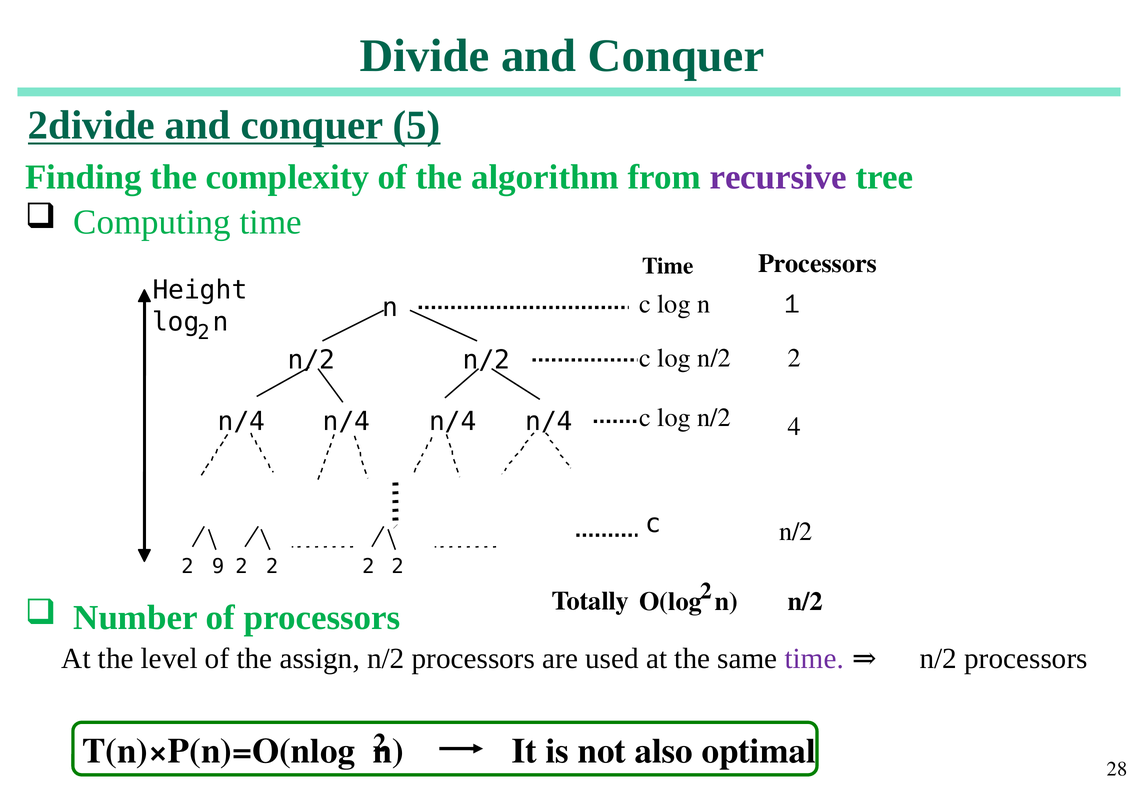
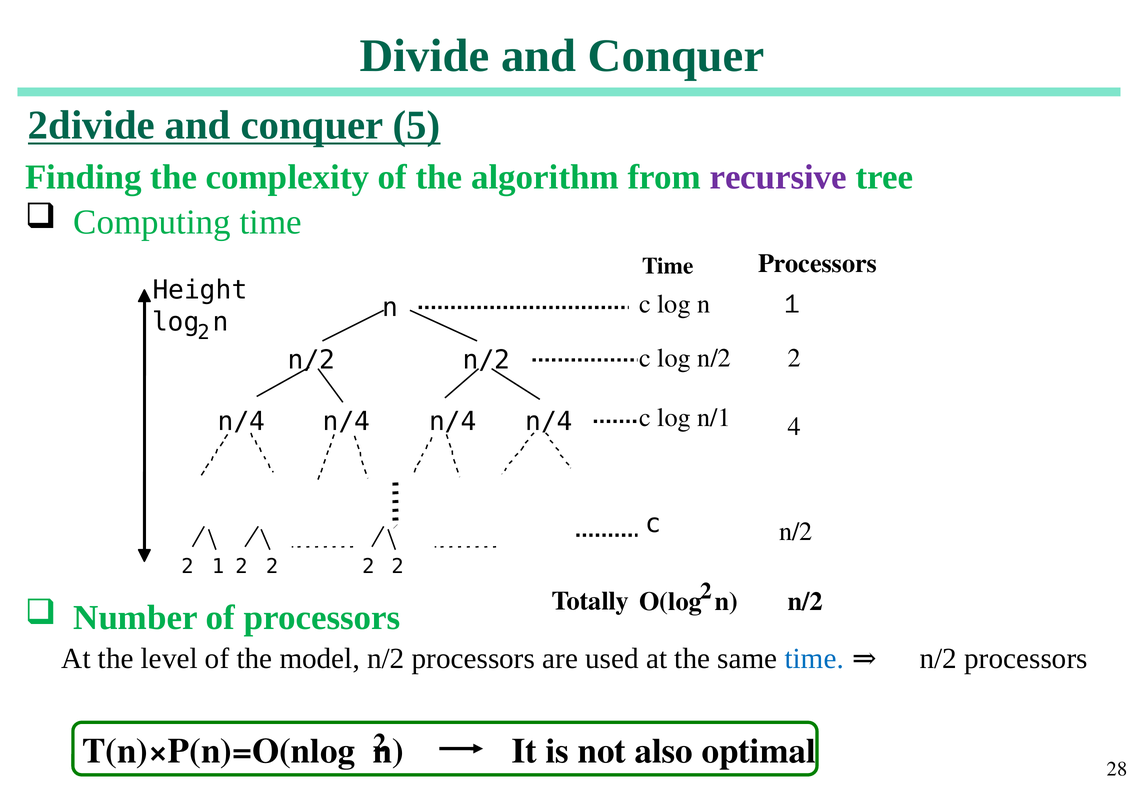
n/2: n/2 -> n/1 (714, 418)
9: 9 -> 1 (218, 566)
assign: assign -> model (320, 658)
time colour: purple -> blue (814, 658)
